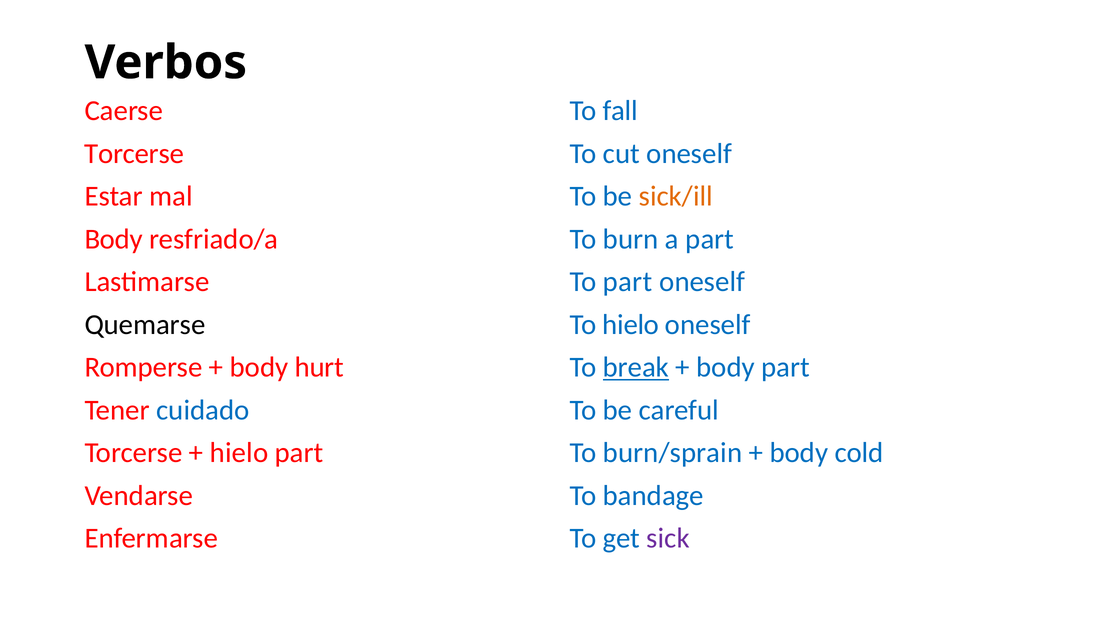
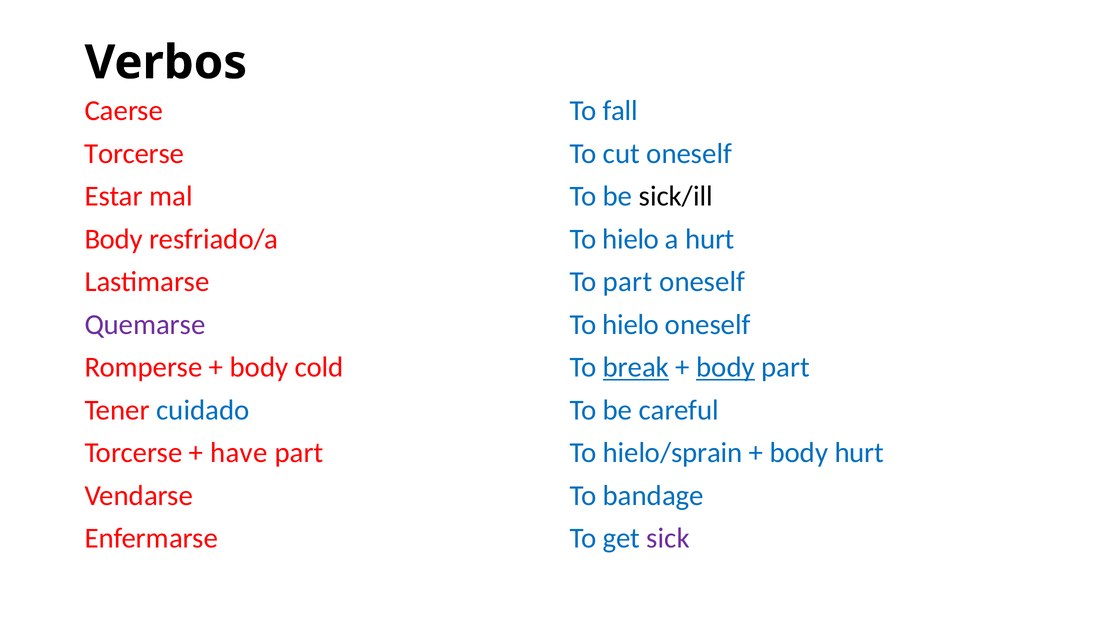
sick/ill colour: orange -> black (676, 196)
burn: burn -> hielo (631, 239)
a part: part -> hurt (710, 239)
Quemarse colour: black -> purple (145, 325)
hurt: hurt -> cold (319, 367)
body underline: none -> present (726, 367)
hielo: hielo -> have (239, 453)
burn/sprain: burn/sprain -> hielo/sprain (673, 453)
body cold: cold -> hurt (859, 453)
